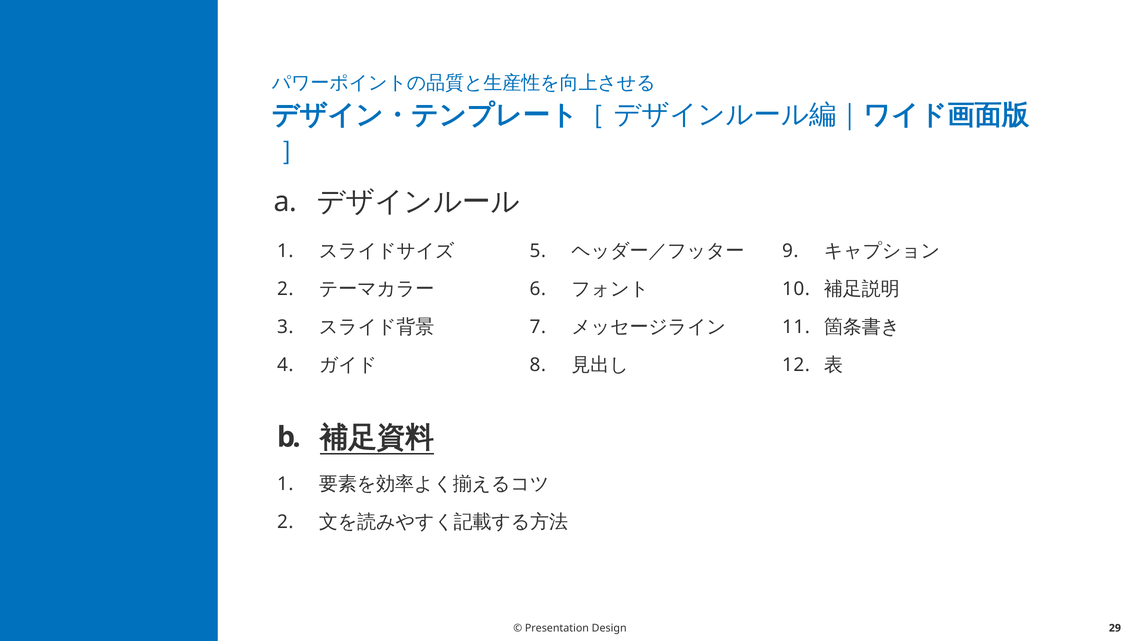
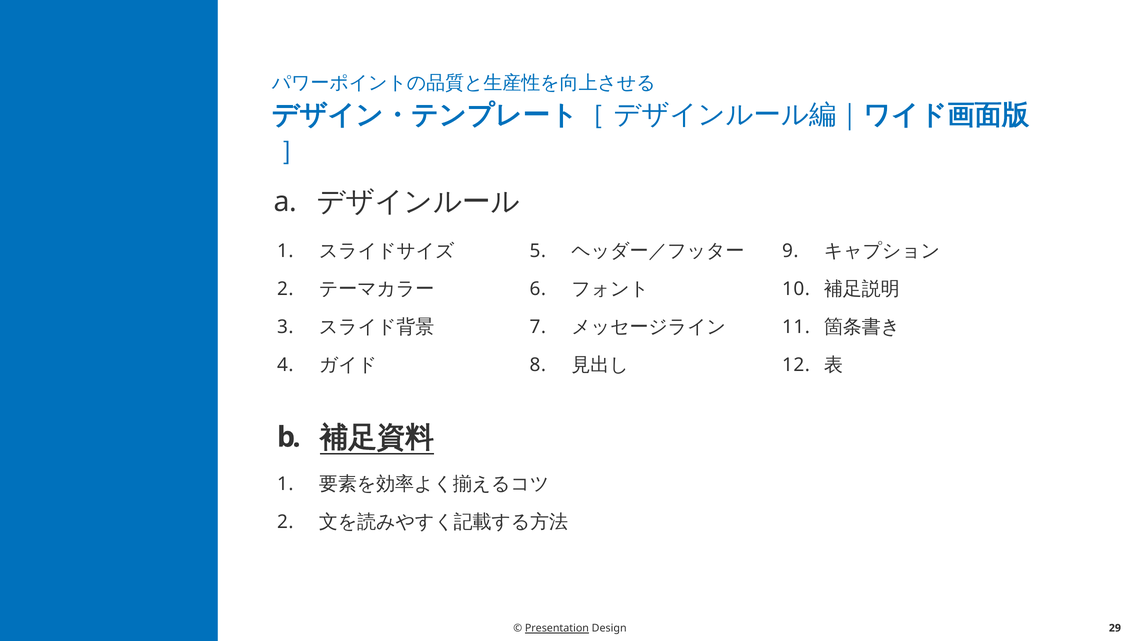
Presentation underline: none -> present (557, 629)
